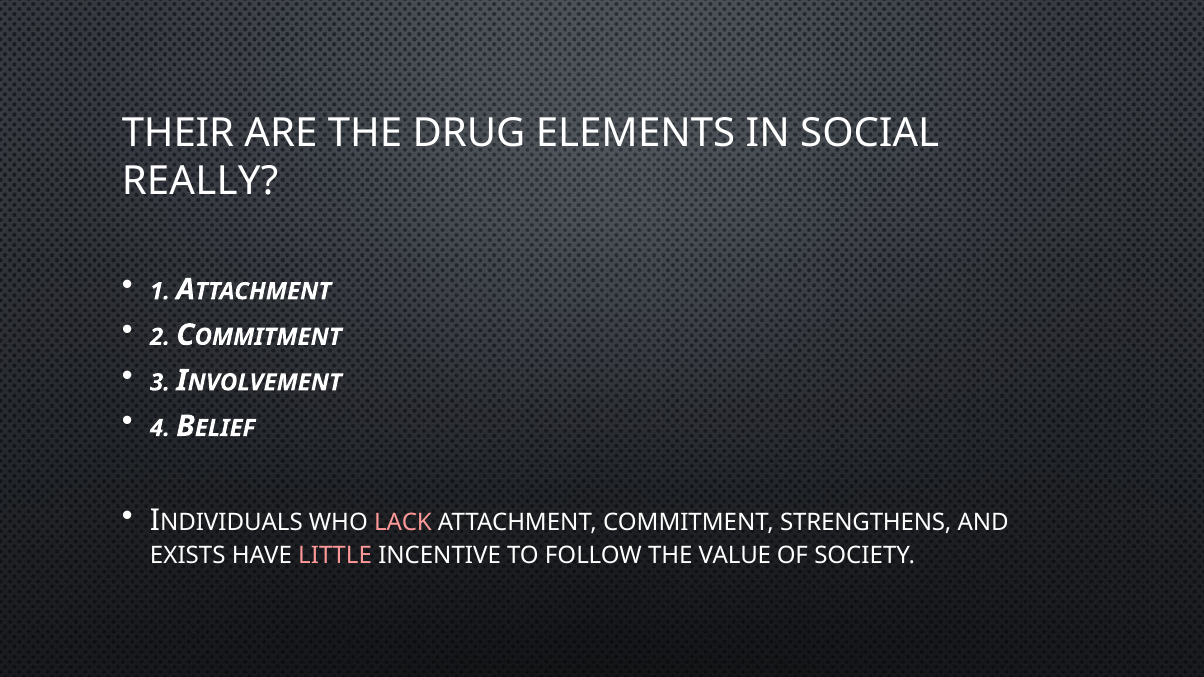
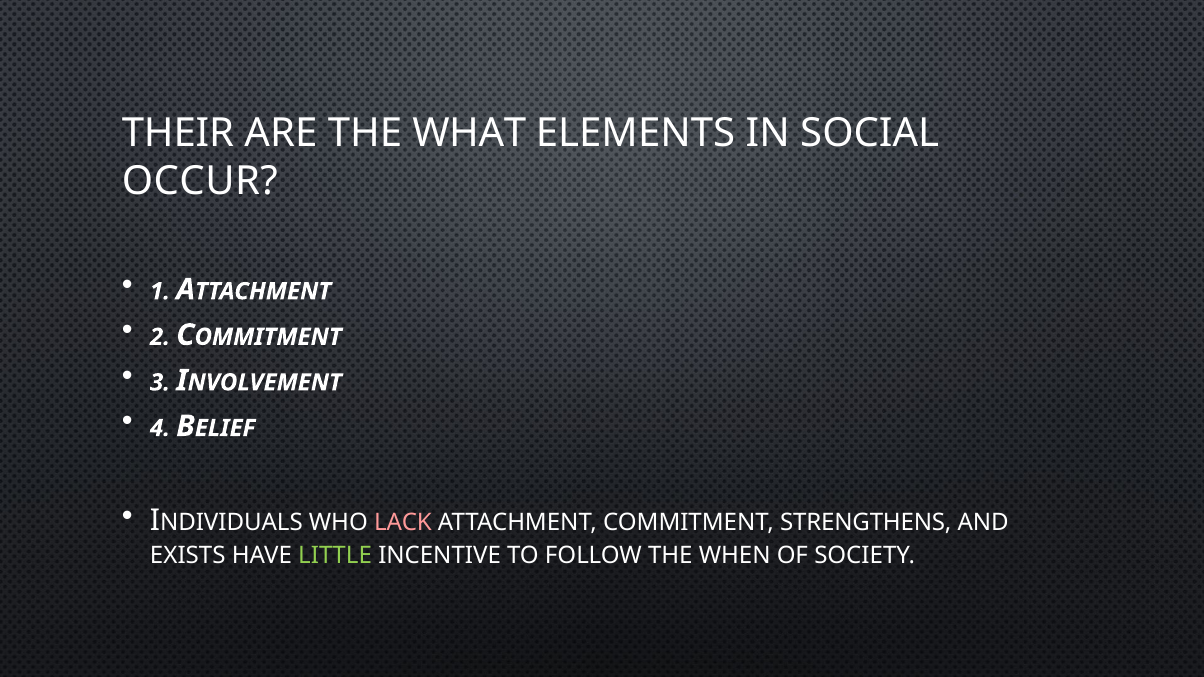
DRUG: DRUG -> WHAT (469, 133)
REALLY: REALLY -> OCCUR (200, 181)
LITTLE colour: pink -> light green (335, 556)
VALUE: VALUE -> WHEN (735, 556)
